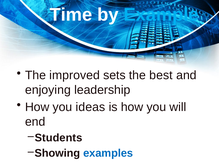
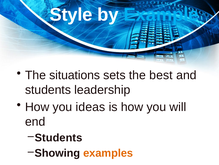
Time: Time -> Style (71, 15)
improved: improved -> situations (75, 75)
enjoying: enjoying -> students (48, 90)
examples colour: blue -> orange (108, 152)
